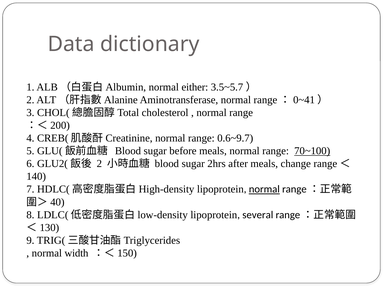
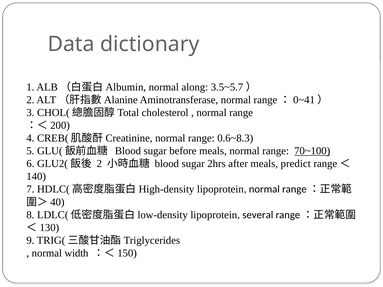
either: either -> along (195, 87)
0.6~9.7: 0.6~9.7 -> 0.6~8.3 (235, 138)
change: change -> predict (296, 164)
normal underline: present -> none (264, 189)
